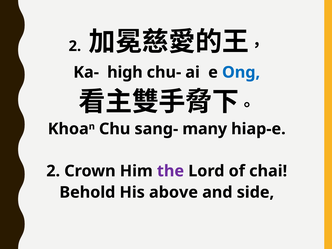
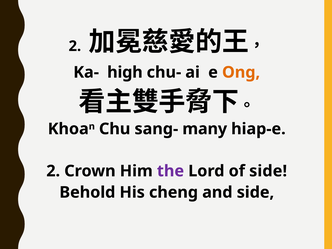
Ong colour: blue -> orange (241, 72)
of chai: chai -> side (268, 171)
above: above -> cheng (174, 192)
